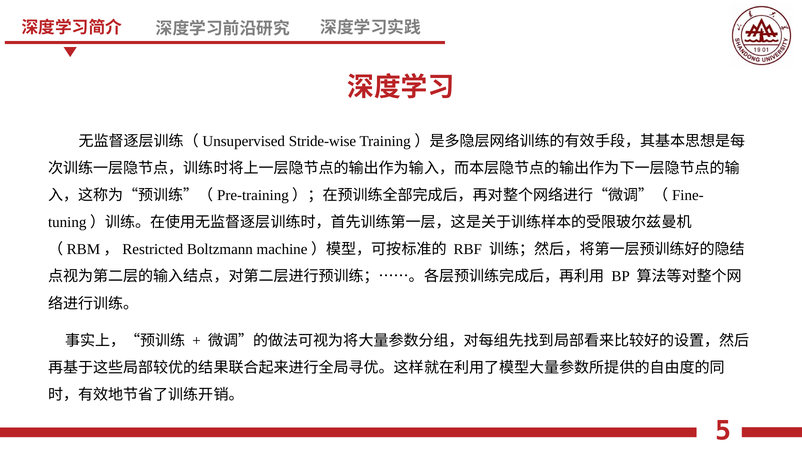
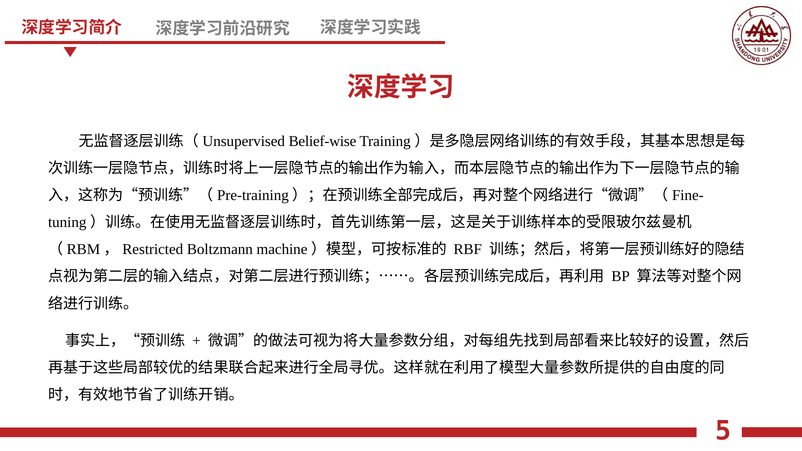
Stride-wise: Stride-wise -> Belief-wise (322, 141)
